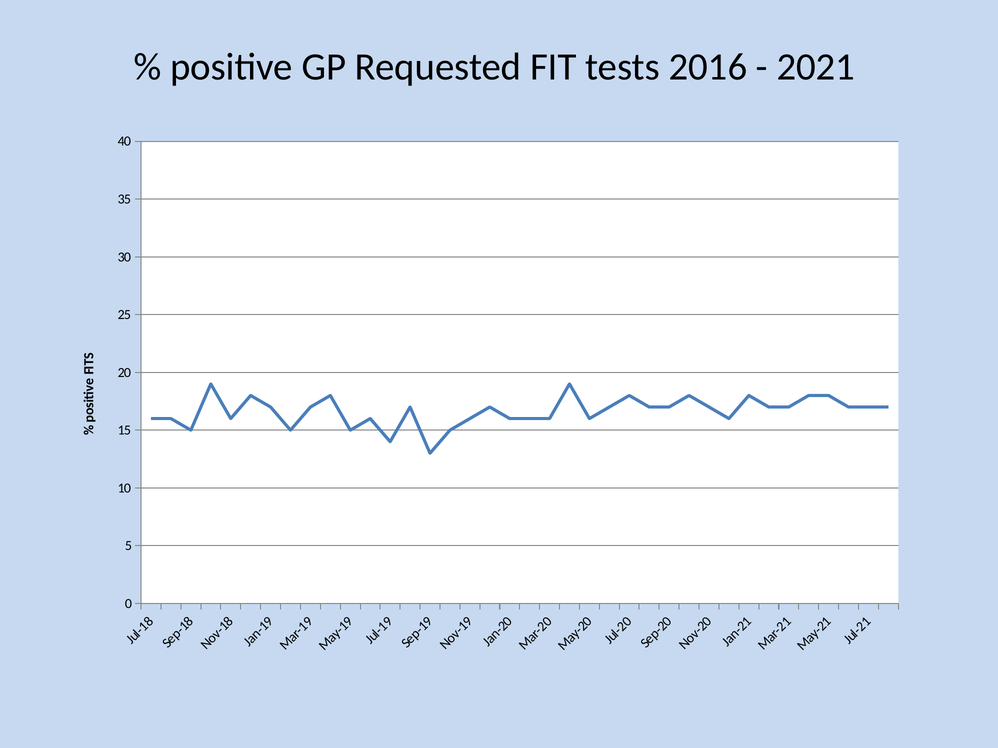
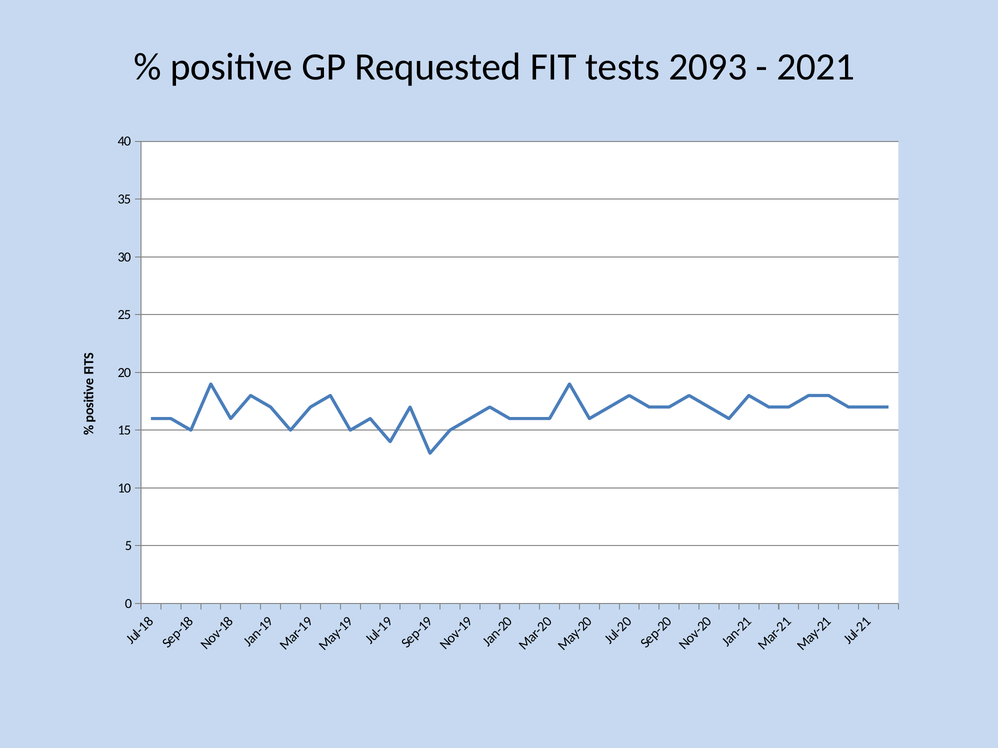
2016: 2016 -> 2093 (708, 67)
